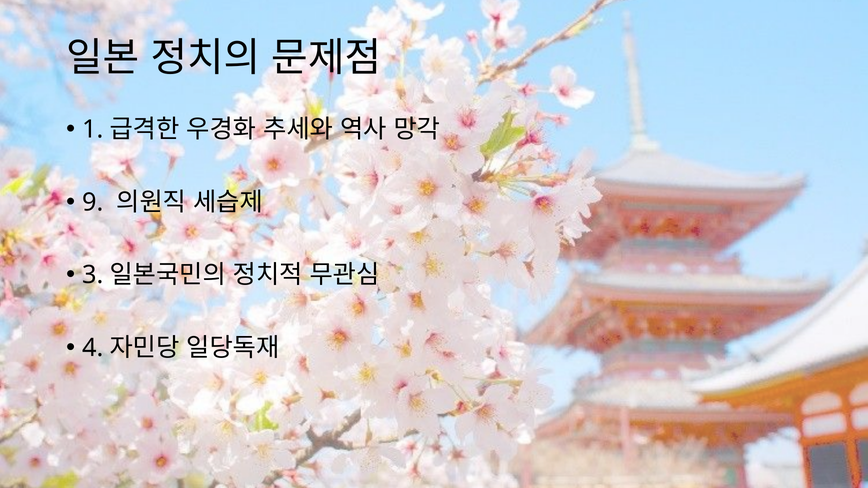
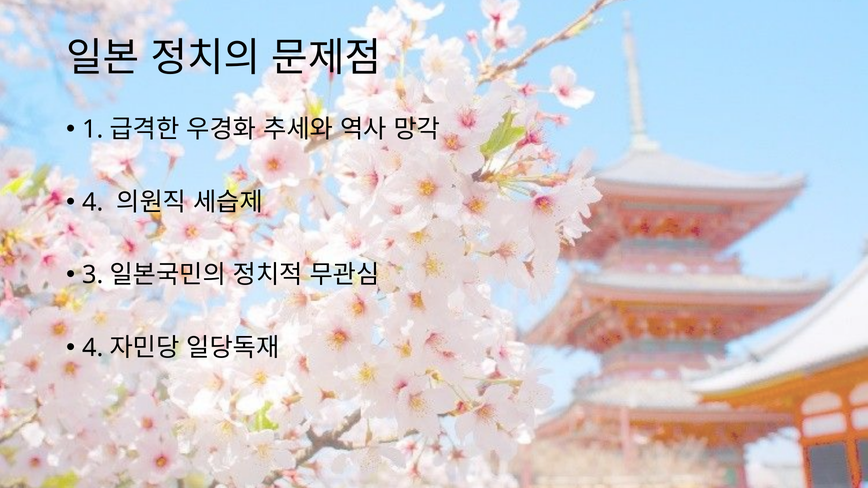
9: 9 -> 4 (93, 202)
